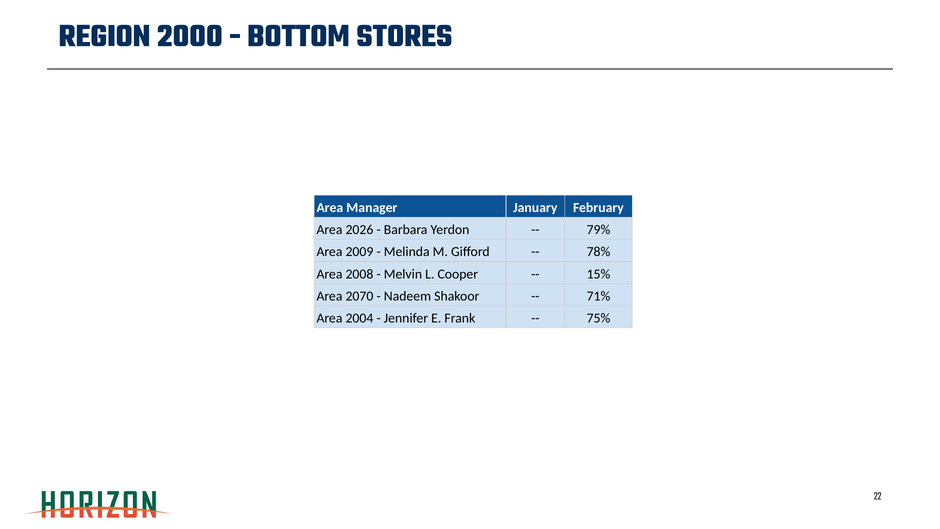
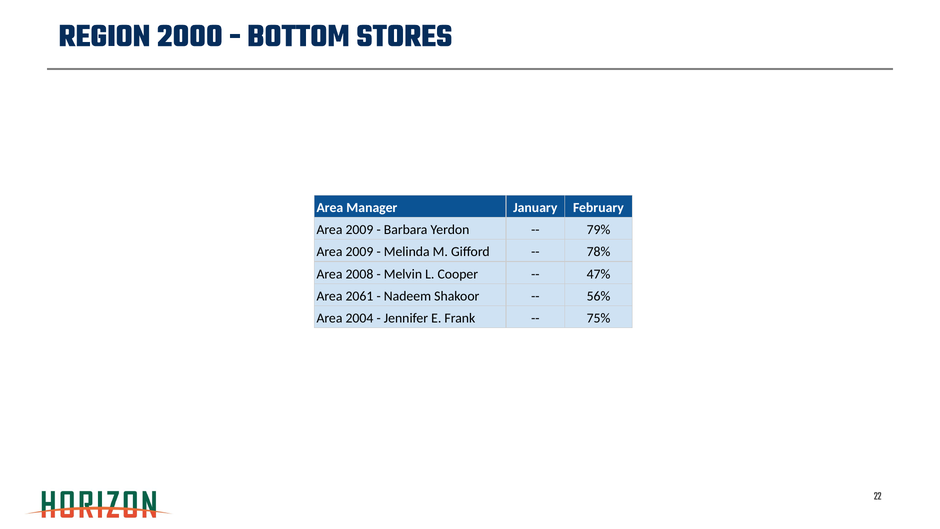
2026: 2026 -> 2009 (359, 230)
15%: 15% -> 47% (598, 274)
2070: 2070 -> 2061 (359, 296)
71%: 71% -> 56% (598, 296)
